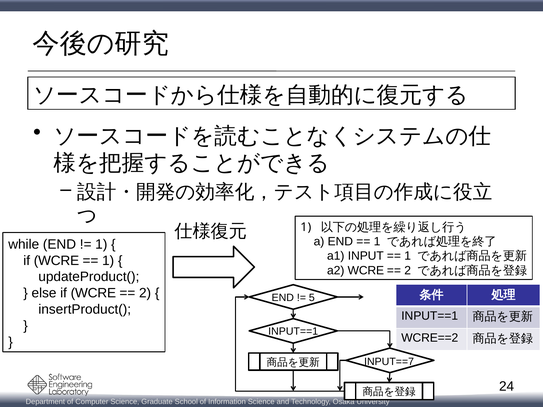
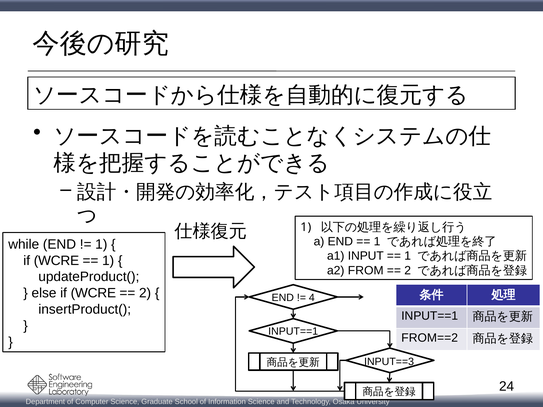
a2 WCRE: WCRE -> FROM (366, 271)
5: 5 -> 4 (312, 298)
WCRE==2: WCRE==2 -> FROM==2 (430, 338)
INPUT==7: INPUT==7 -> INPUT==3 (389, 362)
